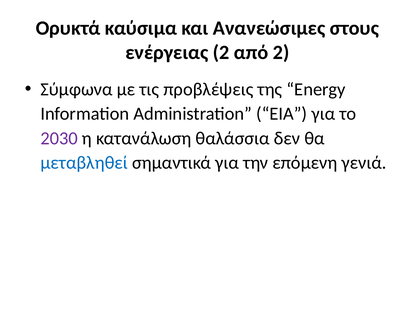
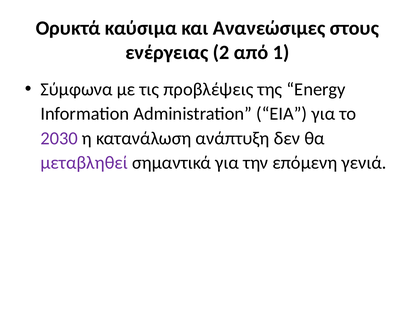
από 2: 2 -> 1 (281, 52)
θαλάσσια: θαλάσσια -> ανάπτυξη (233, 138)
μεταβληθεί colour: blue -> purple (84, 162)
